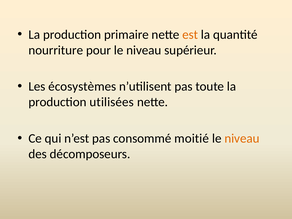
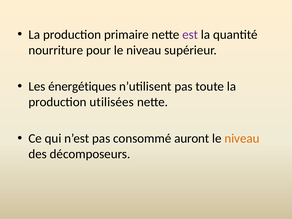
est colour: orange -> purple (190, 35)
écosystèmes: écosystèmes -> énergétiques (82, 87)
moitié: moitié -> auront (192, 138)
